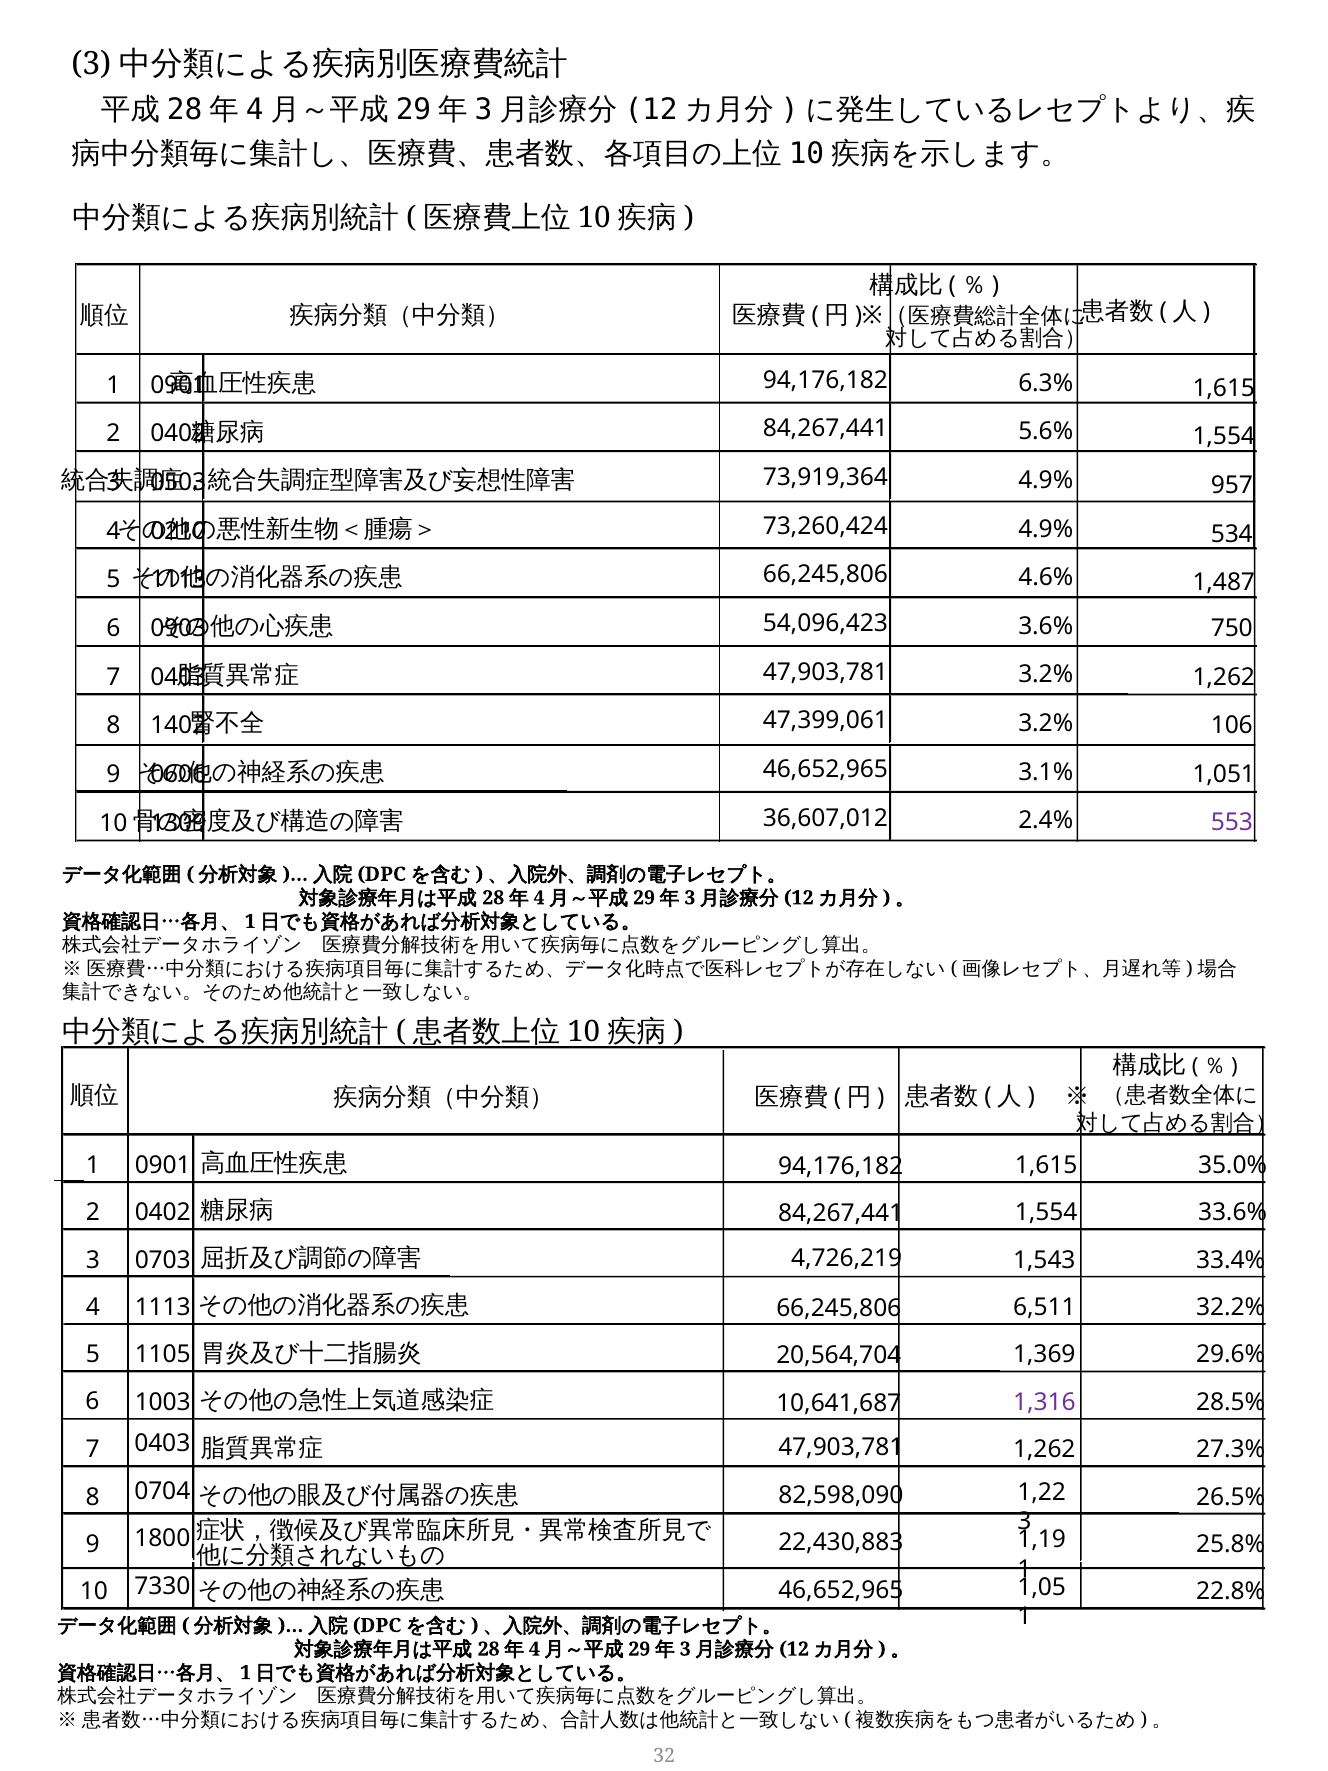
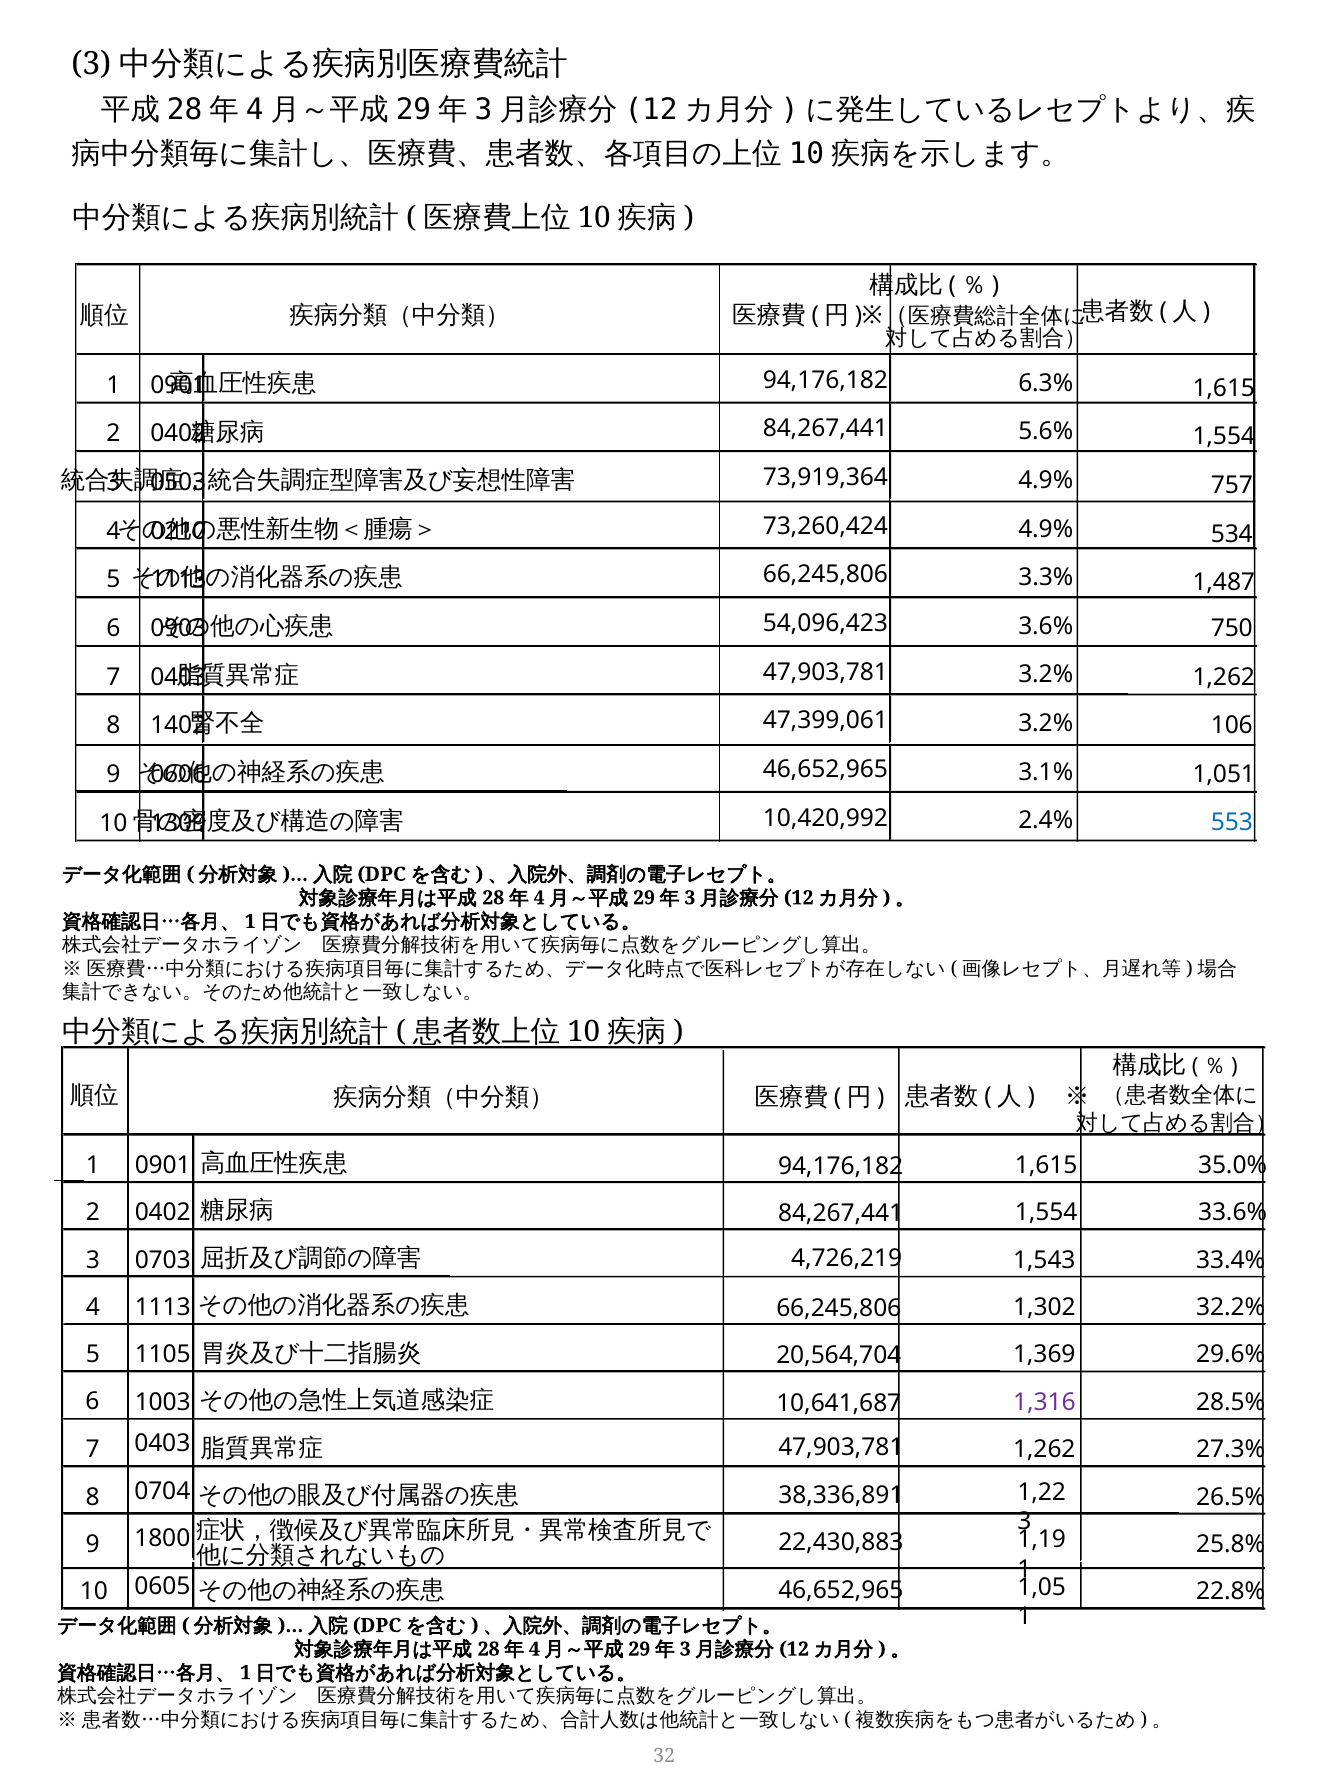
957: 957 -> 757 (1232, 485)
4.6%: 4.6% -> 3.3% (1046, 578)
36,607,012: 36,607,012 -> 10,420,992 (825, 818)
553 colour: purple -> blue (1232, 823)
6,511: 6,511 -> 1,302 (1044, 1307)
82,598,090: 82,598,090 -> 38,336,891 (841, 1495)
7330: 7330 -> 0605 (162, 1586)
